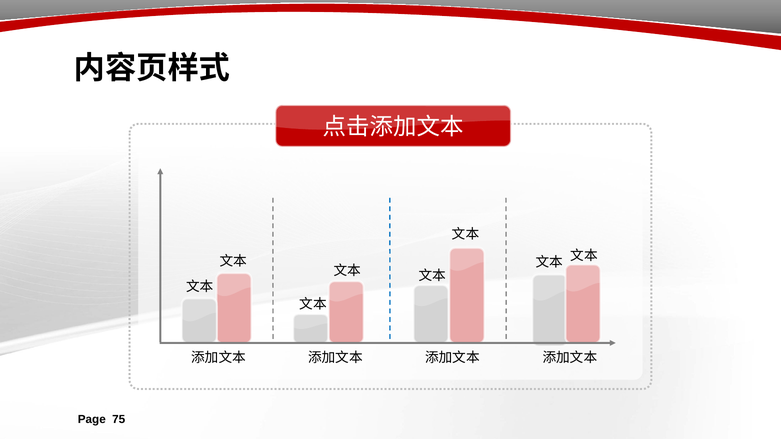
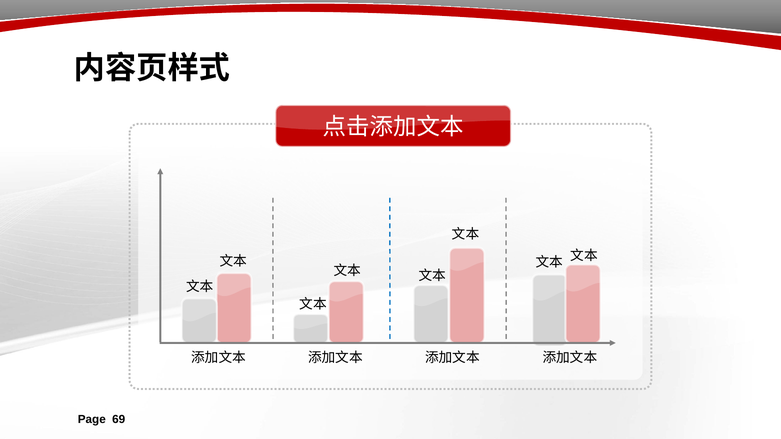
75: 75 -> 69 (119, 420)
